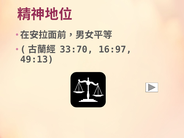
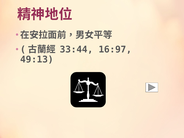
33:70: 33:70 -> 33:44 (76, 50)
